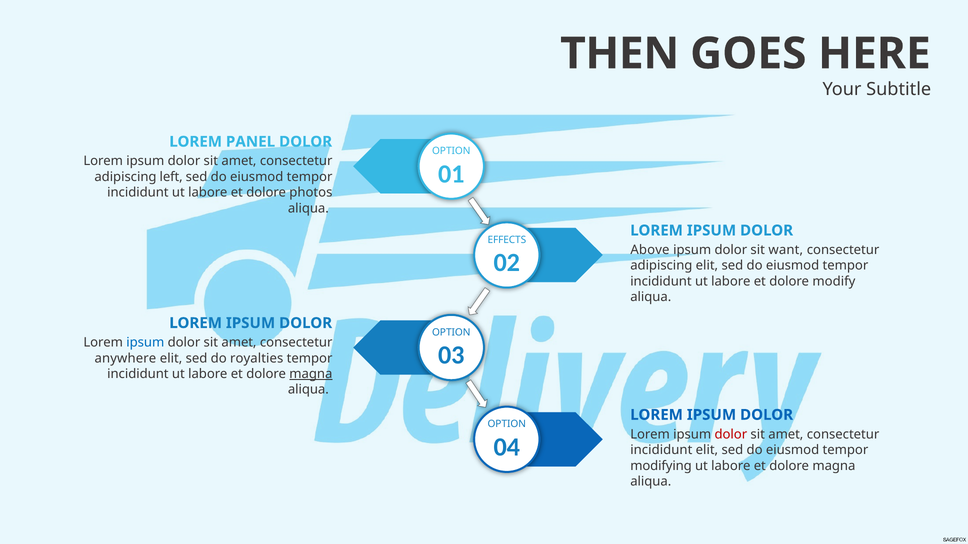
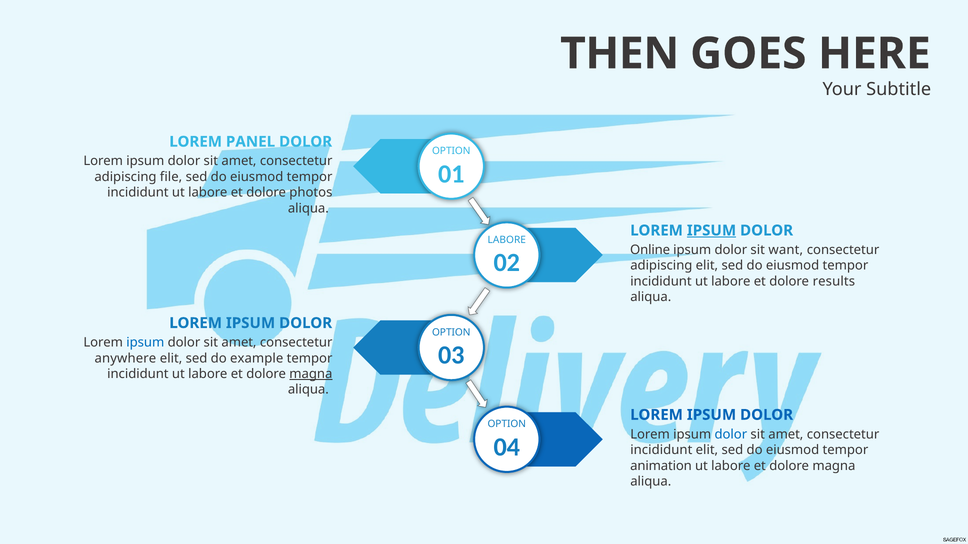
left: left -> file (171, 177)
IPSUM underline: none -> present (712, 231)
EFFECTS: EFFECTS -> LABORE (507, 240)
Above: Above -> Online (650, 250)
modify: modify -> results (834, 282)
royalties: royalties -> example (257, 359)
dolor colour: red -> blue (731, 435)
modifying: modifying -> animation (661, 466)
